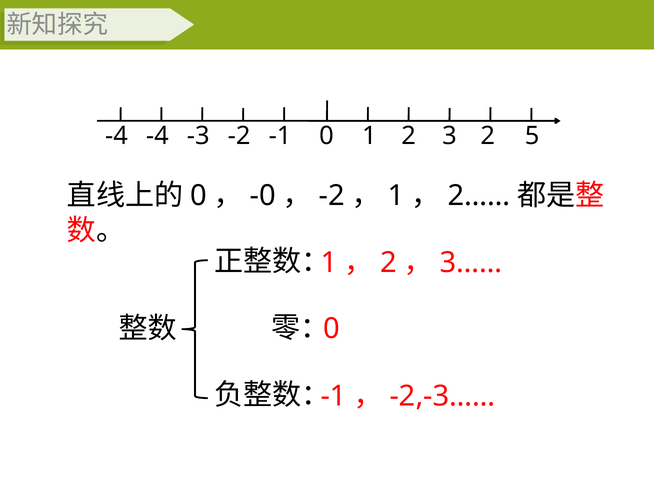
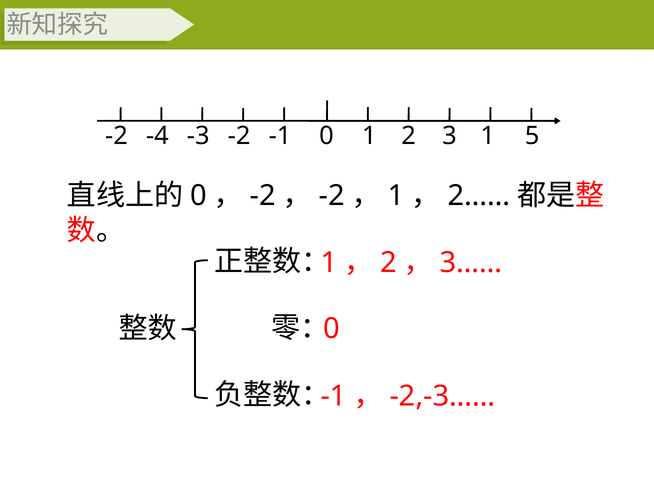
-4: -4 -> -2 (116, 136)
3 2: 2 -> 1 (488, 136)
-0: -0 -> -2 (263, 196)
